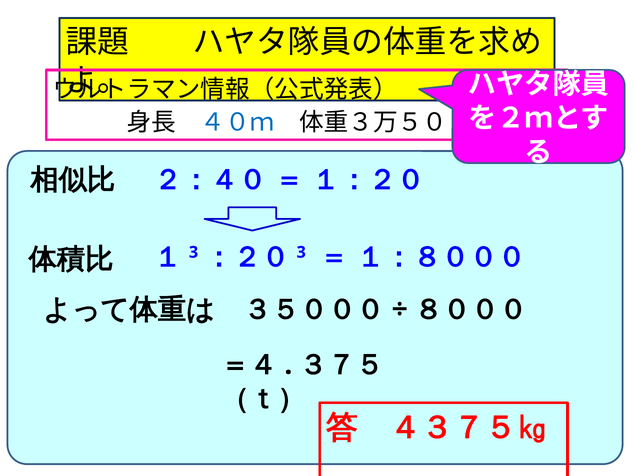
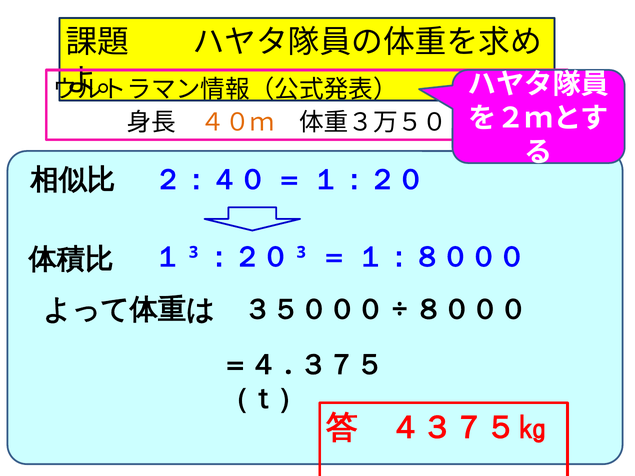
４０ｍ colour: blue -> orange (238, 123)
